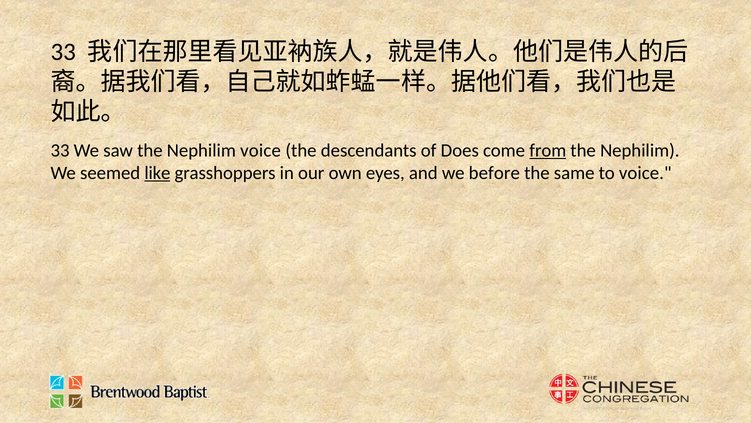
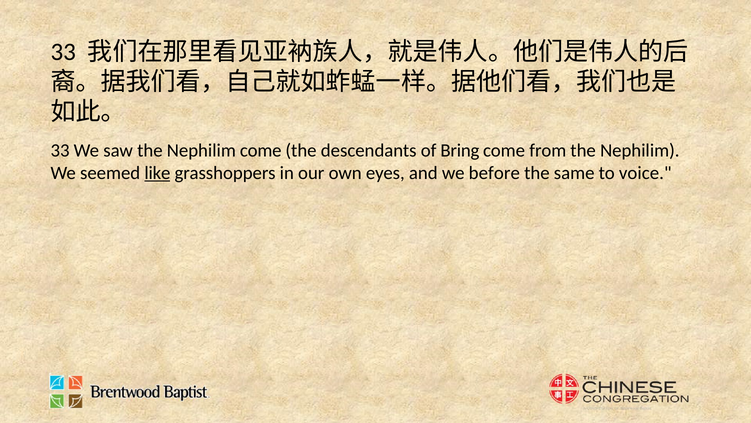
Nephilim voice: voice -> come (261, 150)
Does: Does -> Bring (460, 150)
from underline: present -> none (548, 150)
